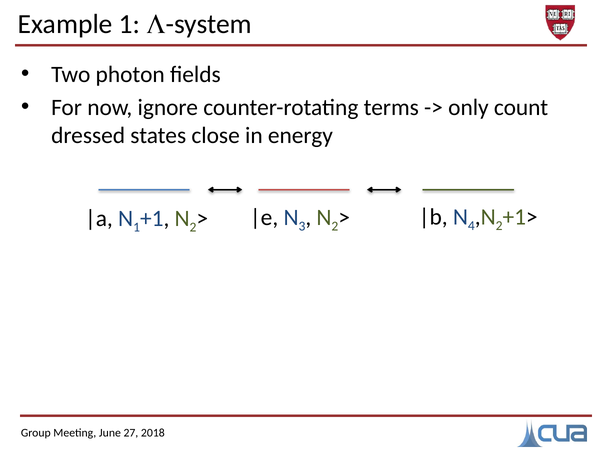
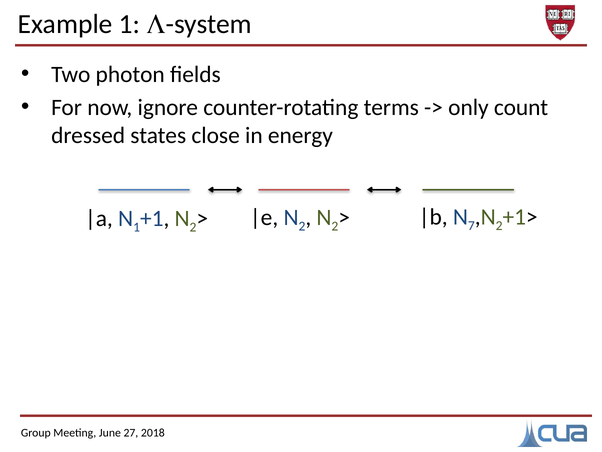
3: 3 -> 2 (302, 226)
4: 4 -> 7 (471, 226)
